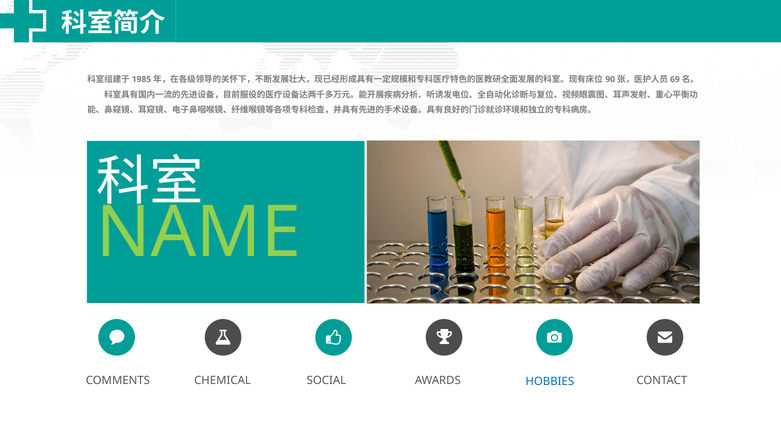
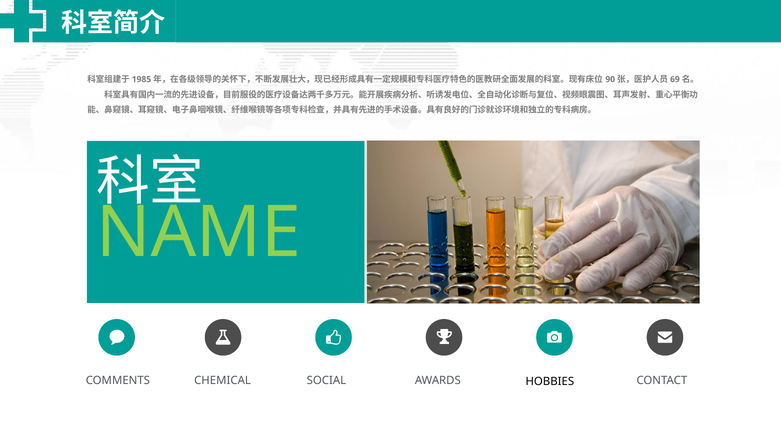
HOBBIES colour: blue -> black (550, 382)
